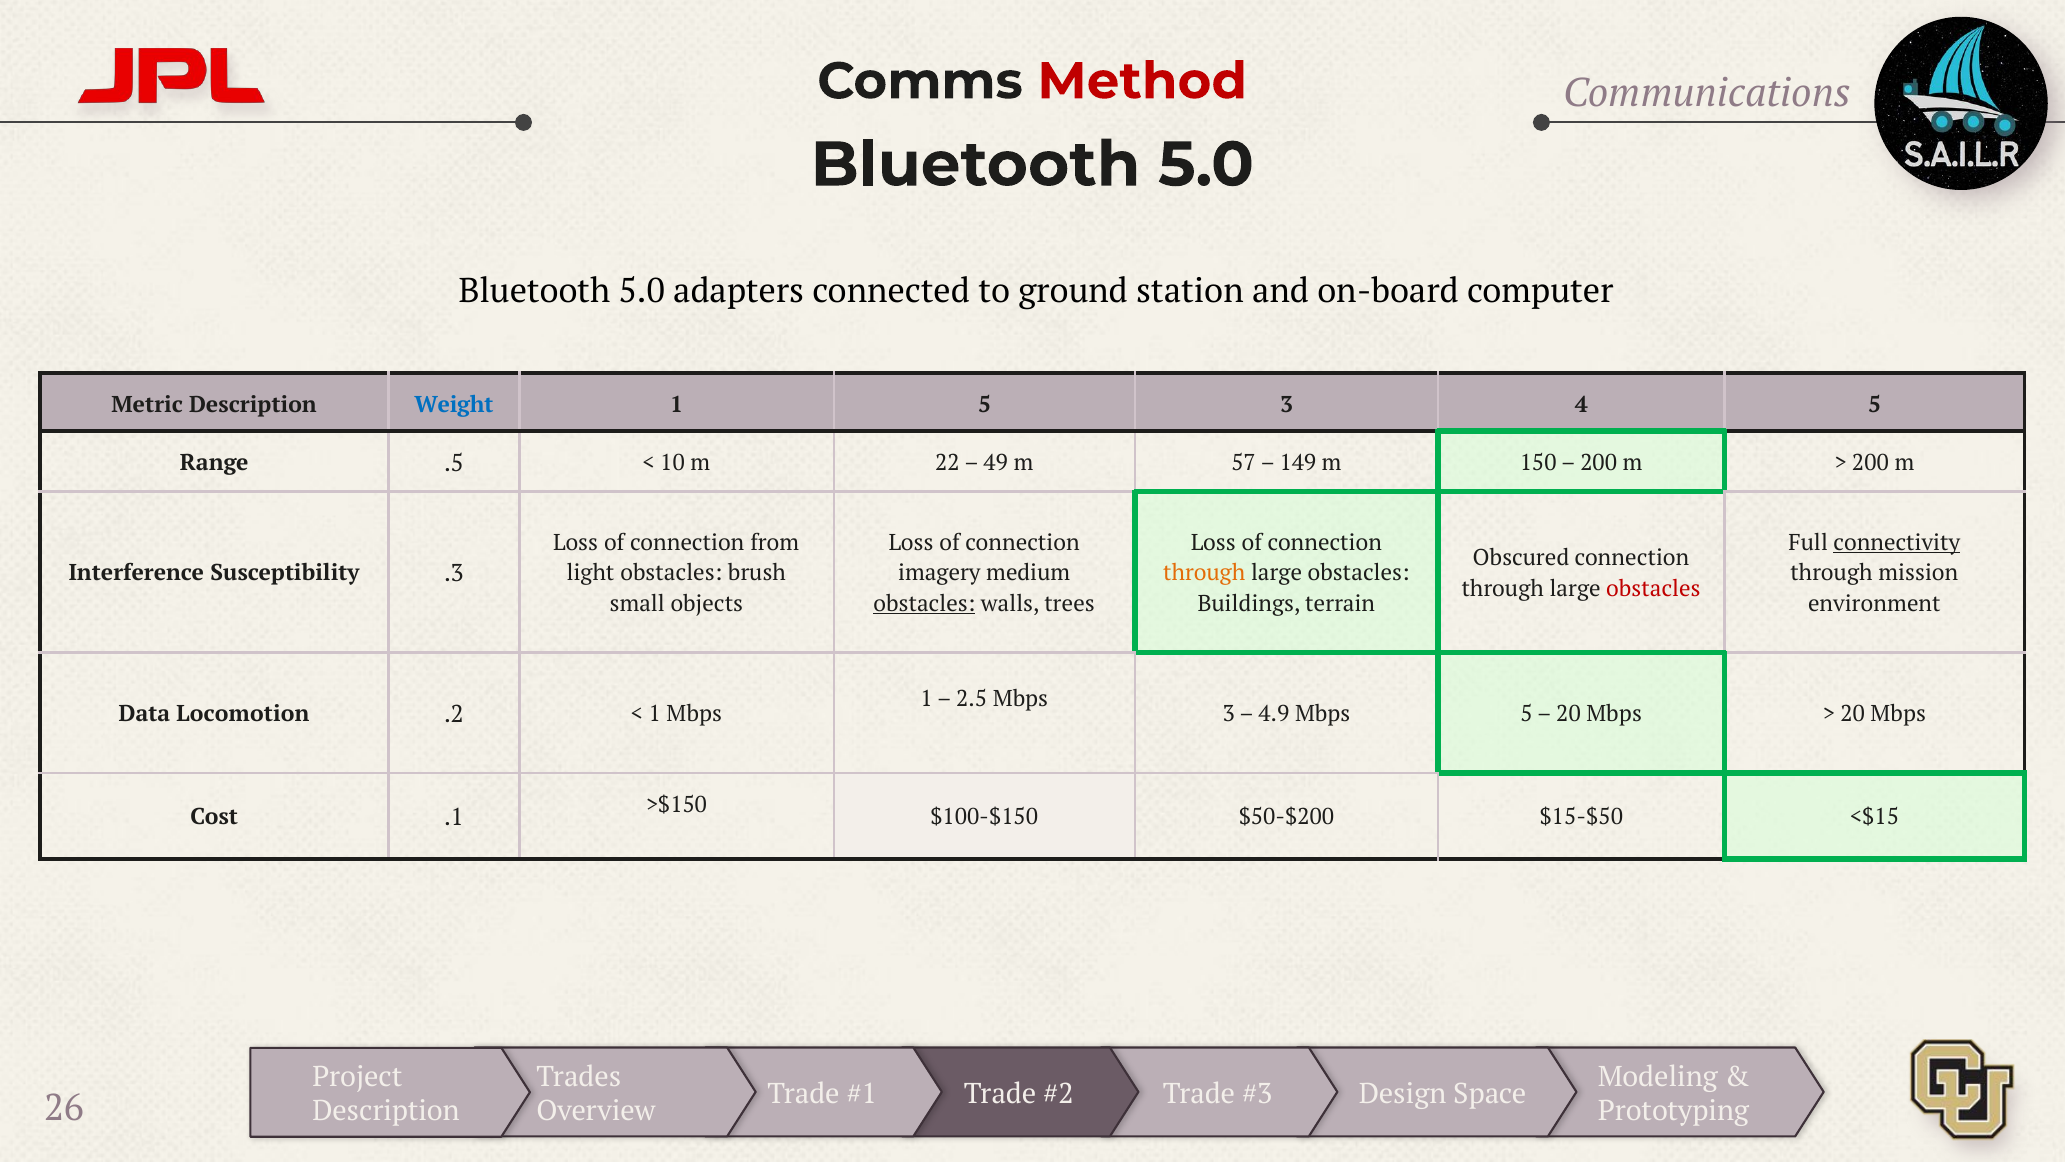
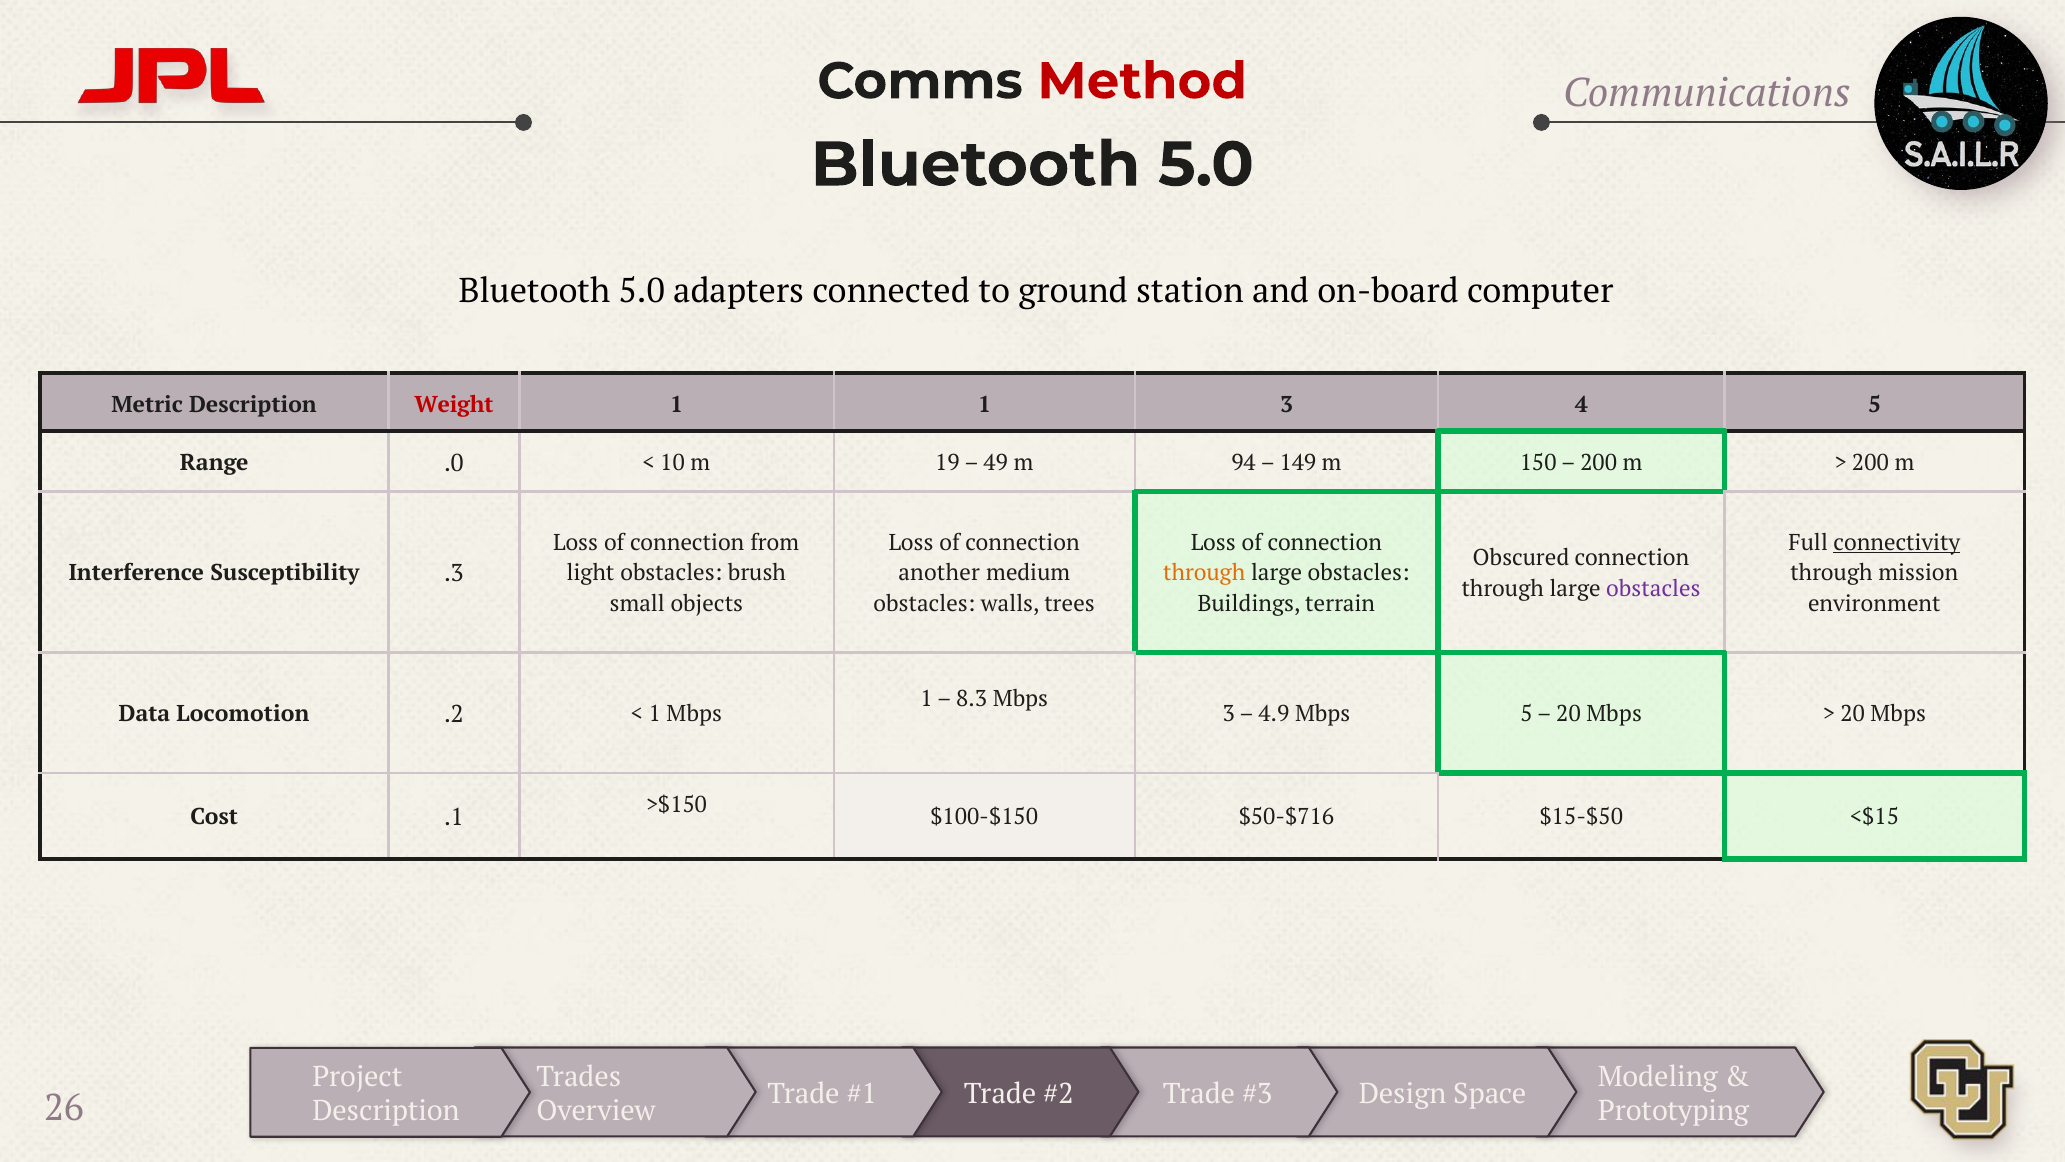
Weight colour: blue -> red (454, 404)
1 5: 5 -> 1 (985, 404)
.5: .5 -> .0 (454, 464)
22: 22 -> 19 (947, 463)
57: 57 -> 94 (1244, 463)
imagery: imagery -> another (939, 573)
obstacles colour: red -> purple (1653, 588)
obstacles underline: present -> none (924, 604)
2.5: 2.5 -> 8.3 (972, 698)
$50-$200: $50-$200 -> $50-$716 (1286, 817)
